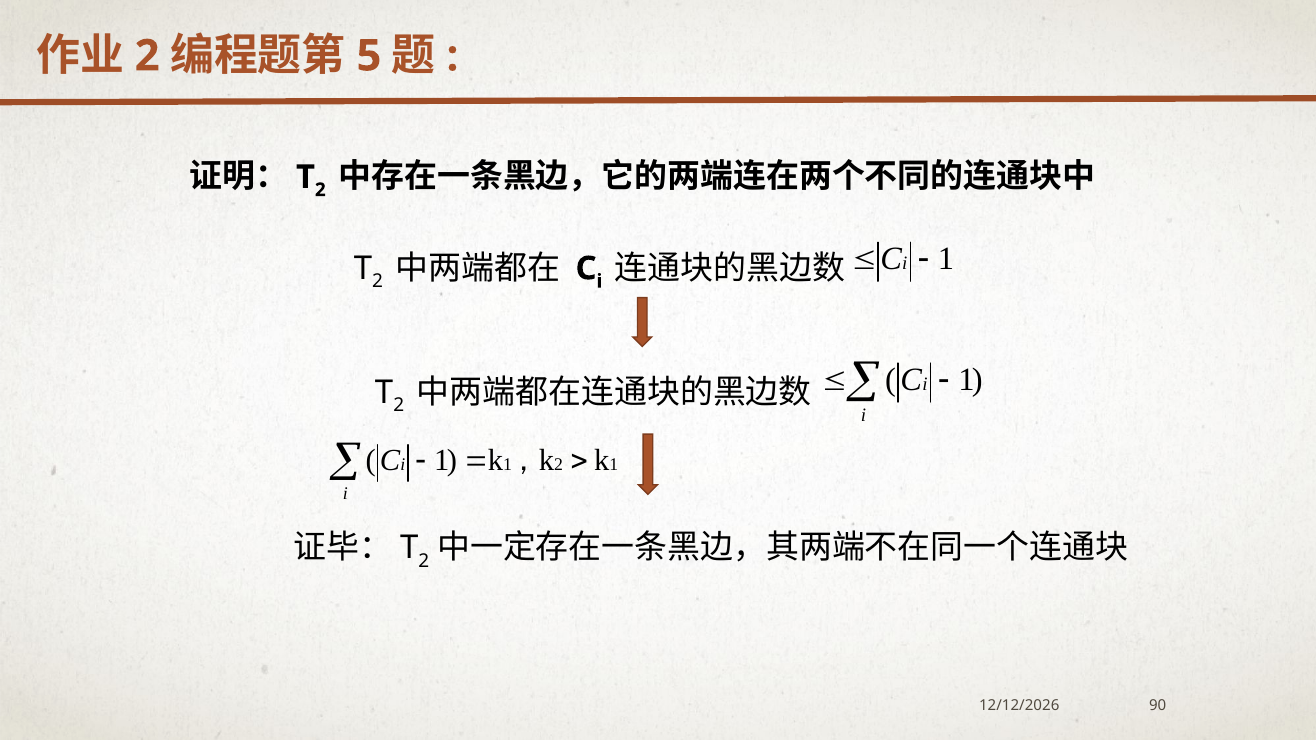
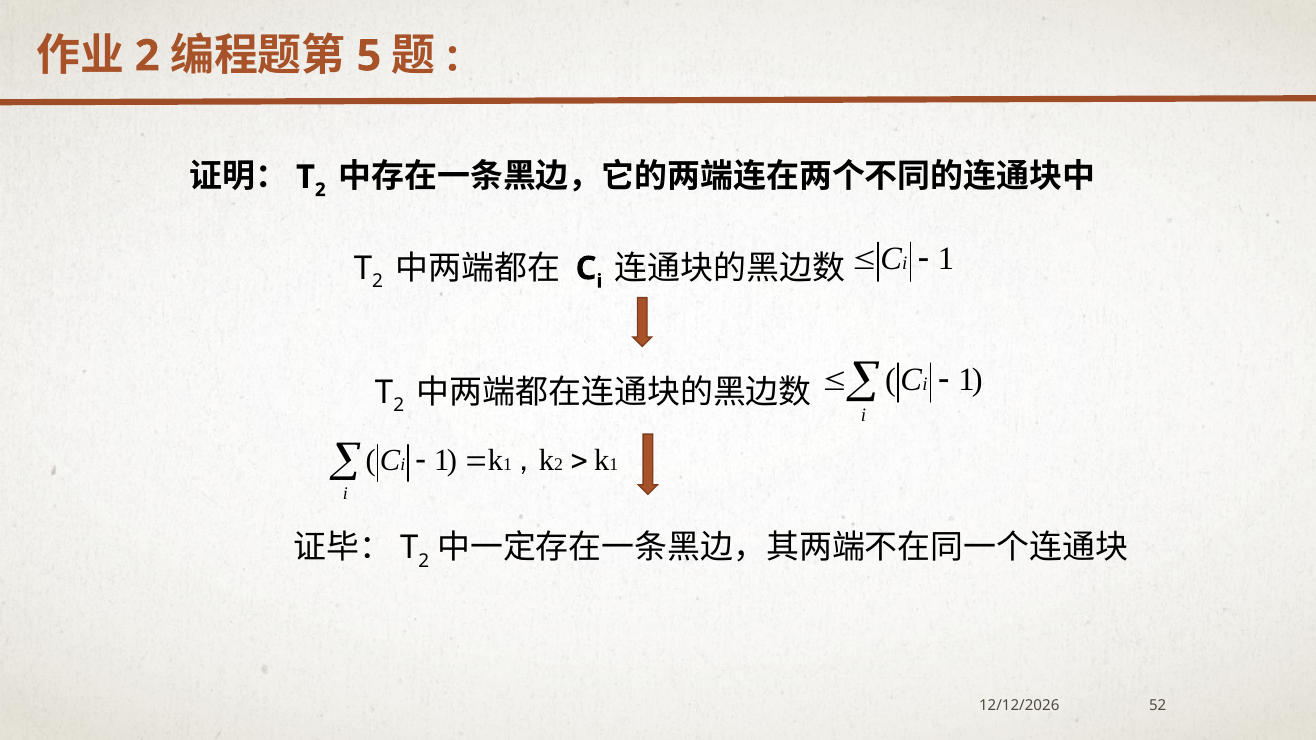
90: 90 -> 52 (1158, 706)
